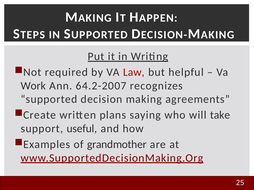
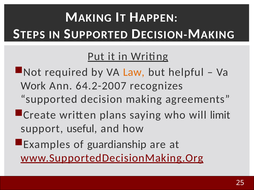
Law colour: red -> orange (134, 72)
take: take -> limit (220, 115)
grandmother: grandmother -> guardianship (117, 145)
